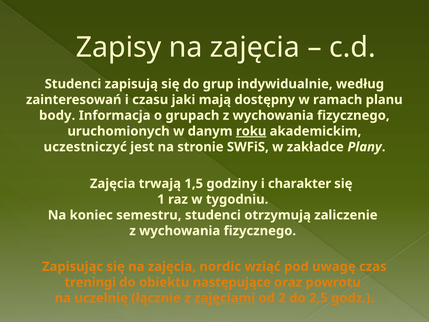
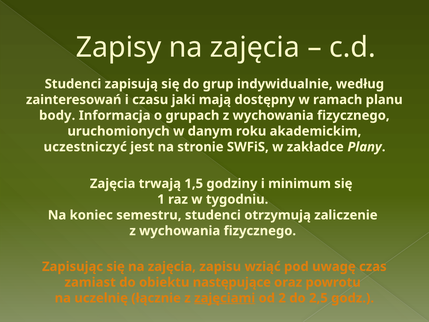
roku underline: present -> none (251, 131)
charakter: charakter -> minimum (300, 184)
nordic: nordic -> zapisu (220, 266)
treningi: treningi -> zamiast (90, 282)
